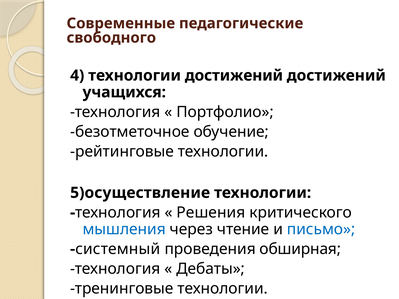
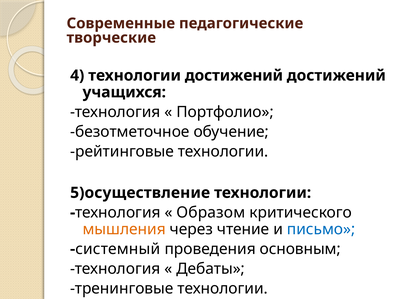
свободного: свободного -> творческие (111, 38)
Решения: Решения -> Образом (211, 213)
мышления colour: blue -> orange (124, 229)
обширная: обширная -> основным (300, 249)
